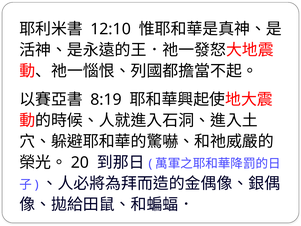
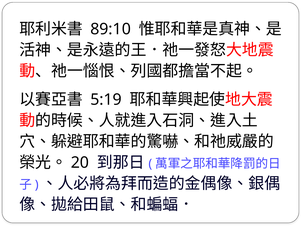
12:10: 12:10 -> 89:10 (111, 29)
8:19: 8:19 -> 5:19 (106, 99)
